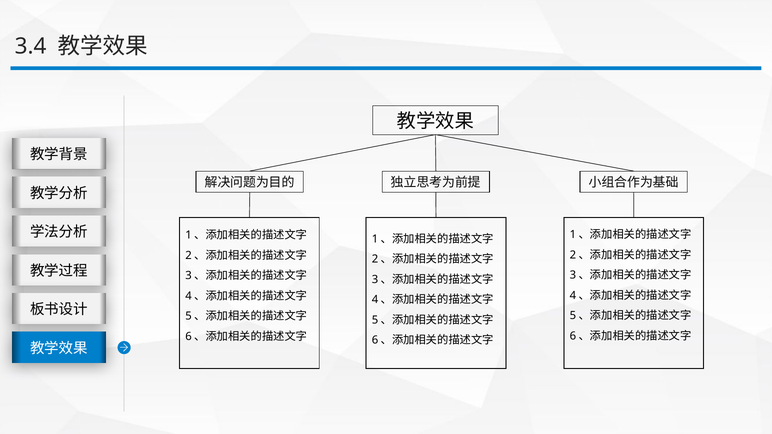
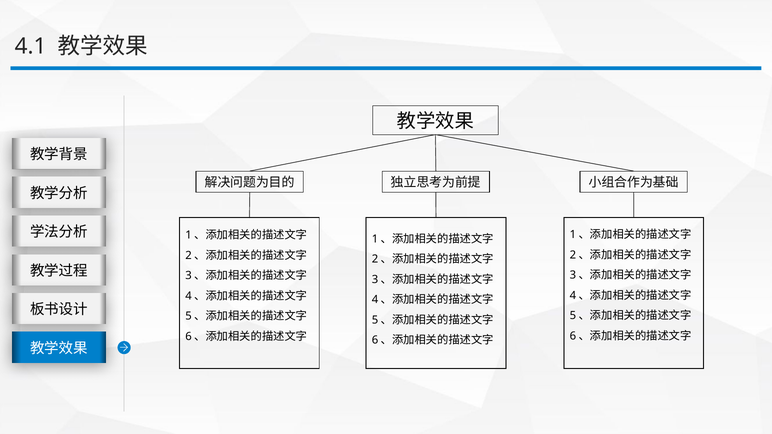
3.4: 3.4 -> 4.1 (31, 46)
